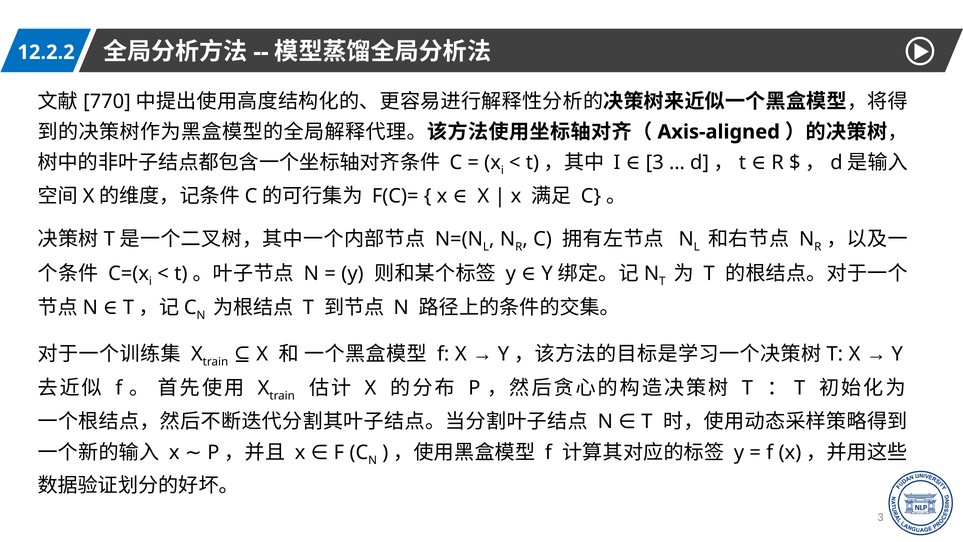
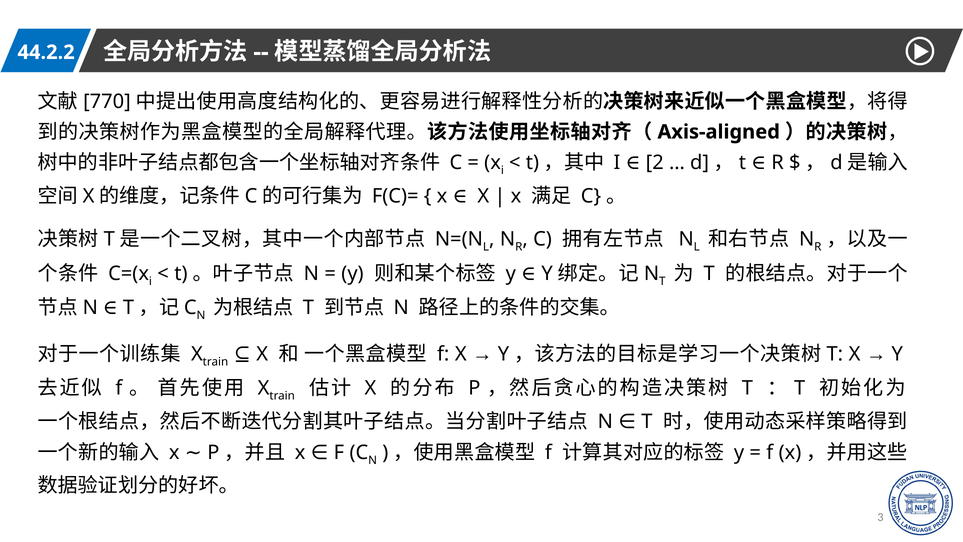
12.2.2: 12.2.2 -> 44.2.2 (46, 52)
3: 3 -> 2 (655, 163)
